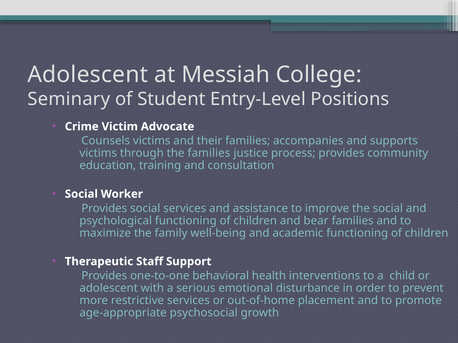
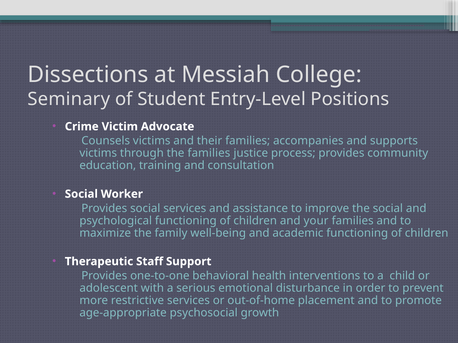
Adolescent: Adolescent -> Dissections (88, 75)
bear: bear -> your (316, 221)
